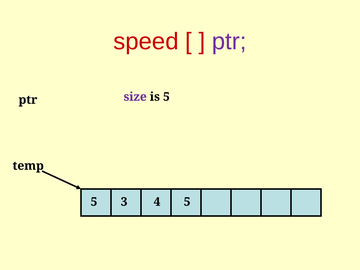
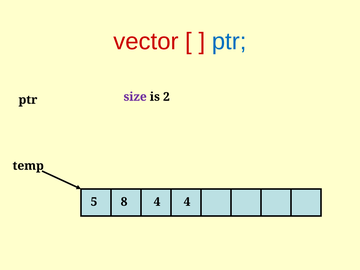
speed: speed -> vector (146, 42)
ptr colour: purple -> blue (229, 42)
is 5: 5 -> 2 (166, 97)
3: 3 -> 8 (124, 202)
4 5: 5 -> 4 (187, 202)
